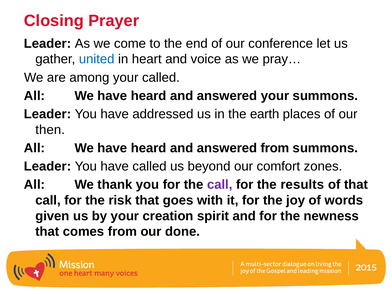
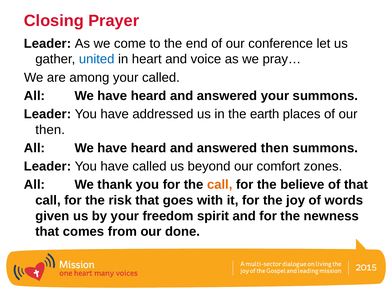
answered from: from -> then (275, 148)
call colour: purple -> orange (220, 185)
results: results -> believe (302, 185)
creation: creation -> freedom (168, 216)
